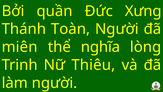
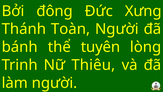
quần: quần -> đông (55, 11)
miên: miên -> bánh (20, 47)
nghĩa: nghĩa -> tuyên (100, 47)
